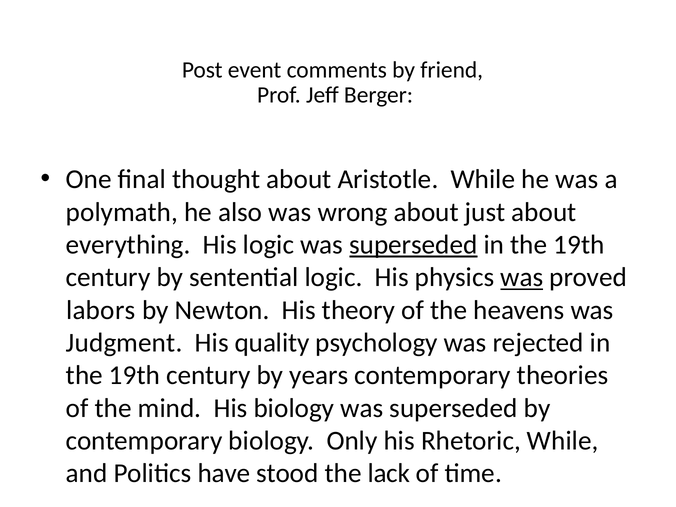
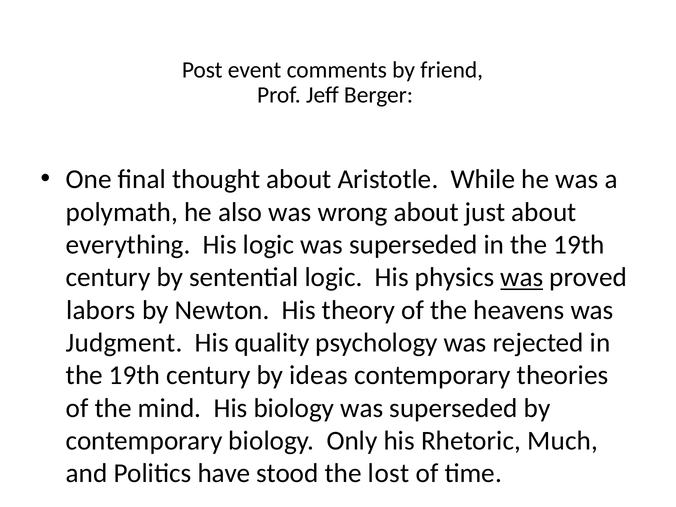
superseded underline: present -> none (413, 245)
years: years -> ideas (319, 375)
Rhetoric While: While -> Much (563, 441)
lack: lack -> lost (389, 474)
